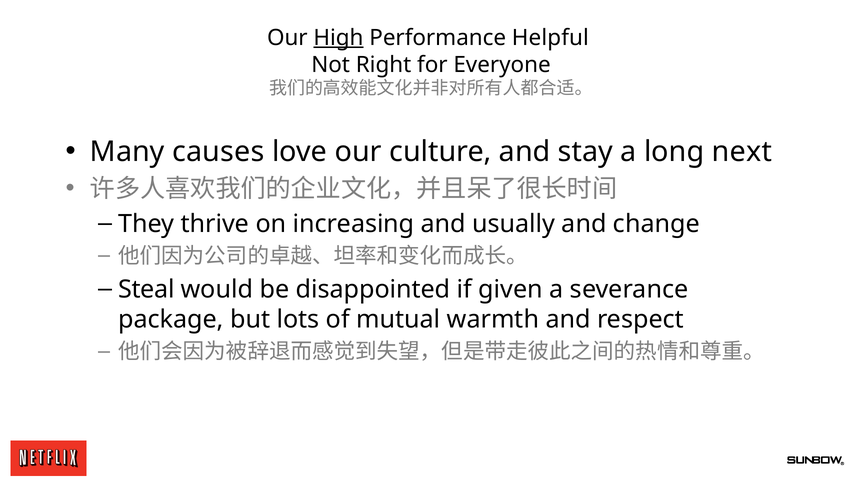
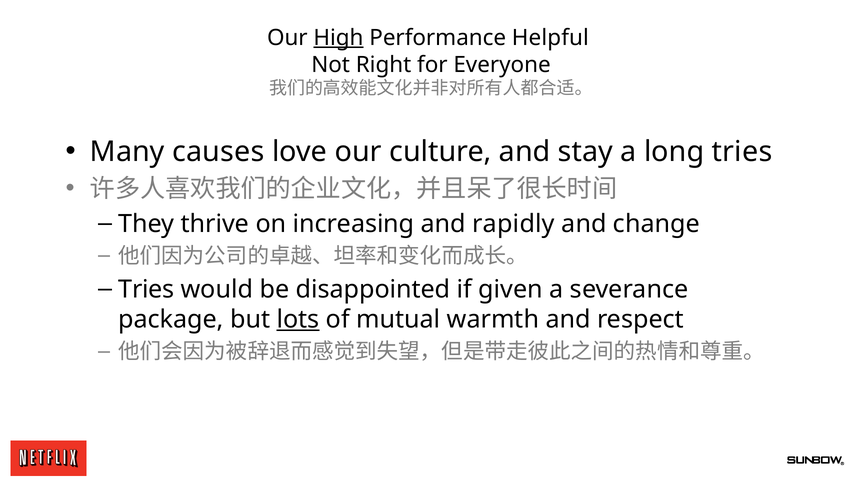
long next: next -> tries (742, 152)
usually: usually -> rapidly (514, 224)
Steal: Steal -> Tries (146, 289)
lots underline: none -> present (298, 319)
